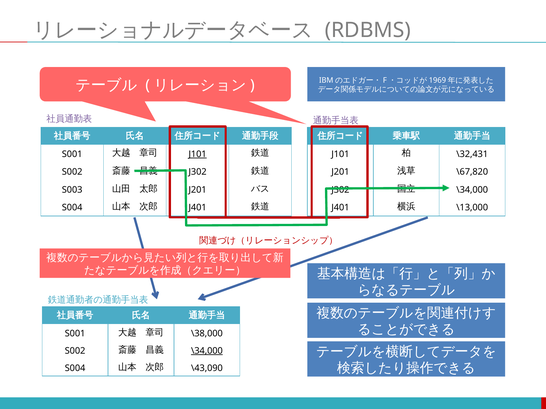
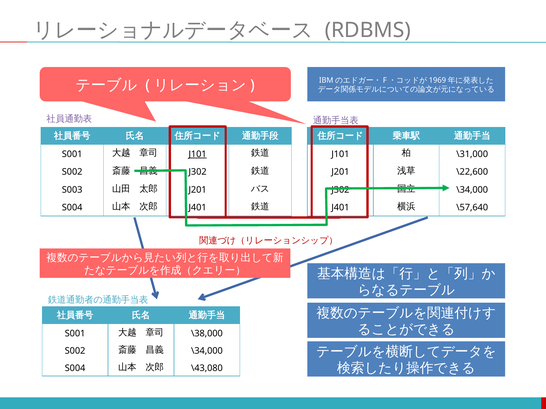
\32,431: \32,431 -> \31,000 (472, 154)
\67,820: \67,820 -> \22,600 (472, 172)
\13,000: \13,000 -> \57,640 (472, 208)
\34,000 underline: present -> none (207, 351)
\43,090: \43,090 -> \43,080 (207, 369)
